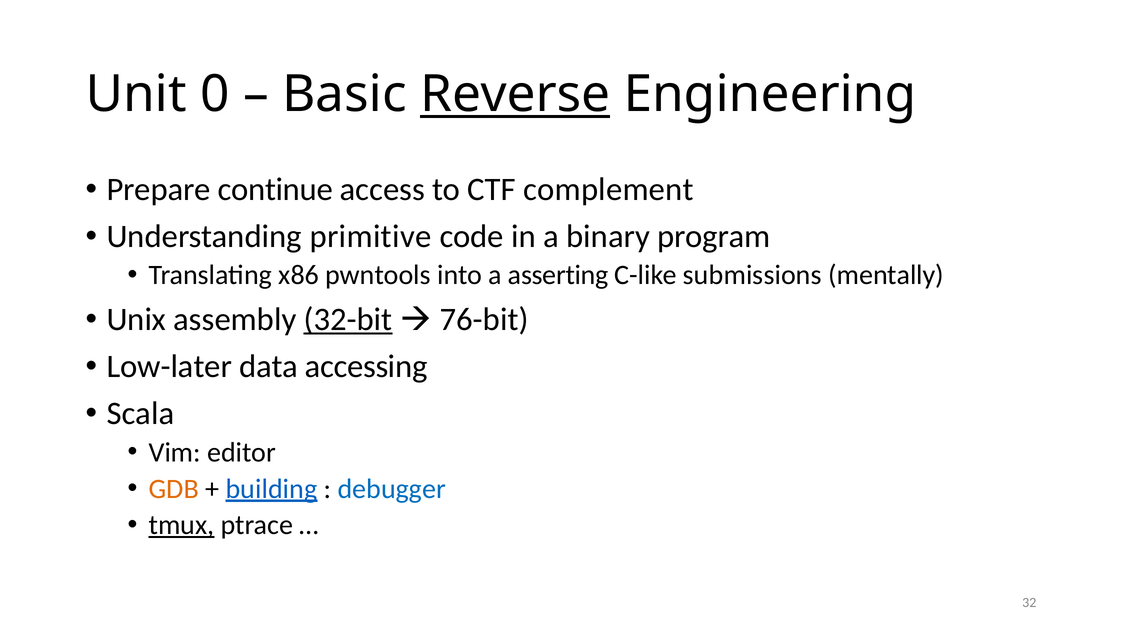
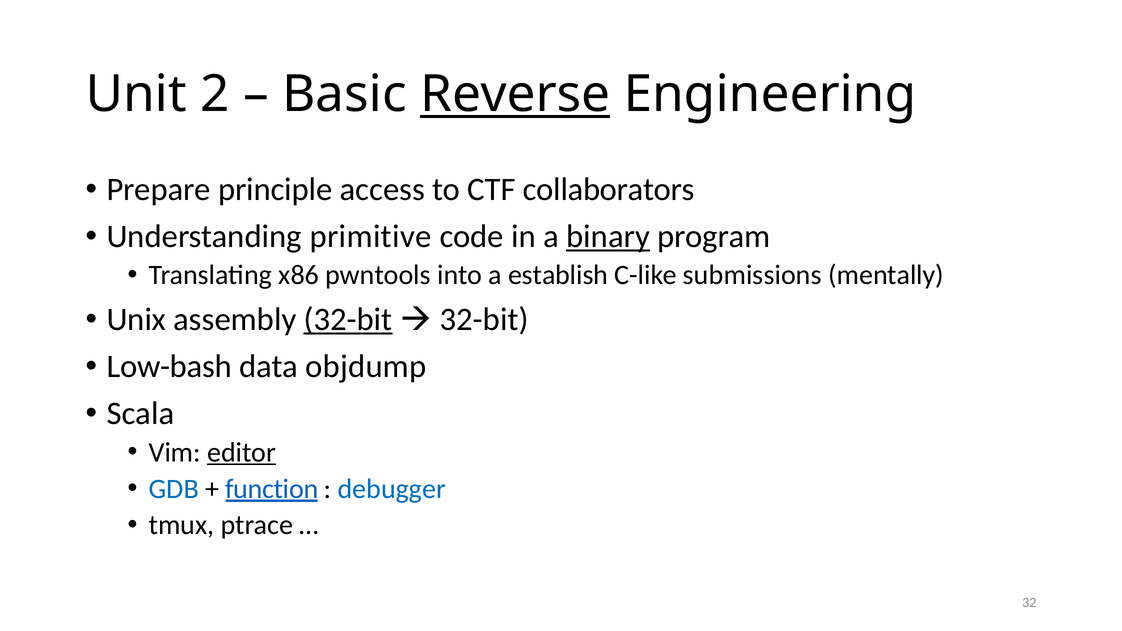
0: 0 -> 2 (215, 94)
continue: continue -> principle (275, 190)
complement: complement -> collaborators (609, 190)
binary underline: none -> present (608, 237)
asserting: asserting -> establish (558, 275)
76-bit: 76-bit -> 32-bit (484, 320)
Low-later: Low-later -> Low-bash (169, 367)
accessing: accessing -> objdump (366, 367)
editor underline: none -> present (242, 452)
GDB colour: orange -> blue (174, 489)
building: building -> function (272, 489)
tmux underline: present -> none (181, 525)
